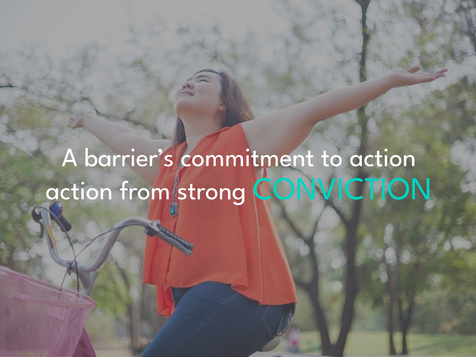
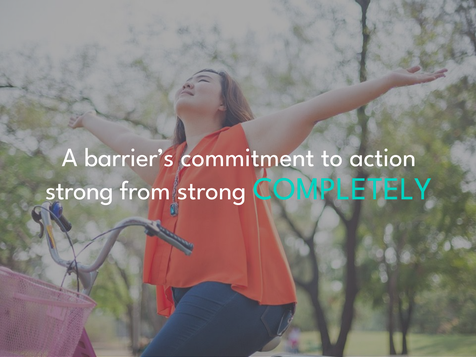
action: action -> strong (79, 191)
CONVICTION: CONVICTION -> COMPLETELY (342, 189)
